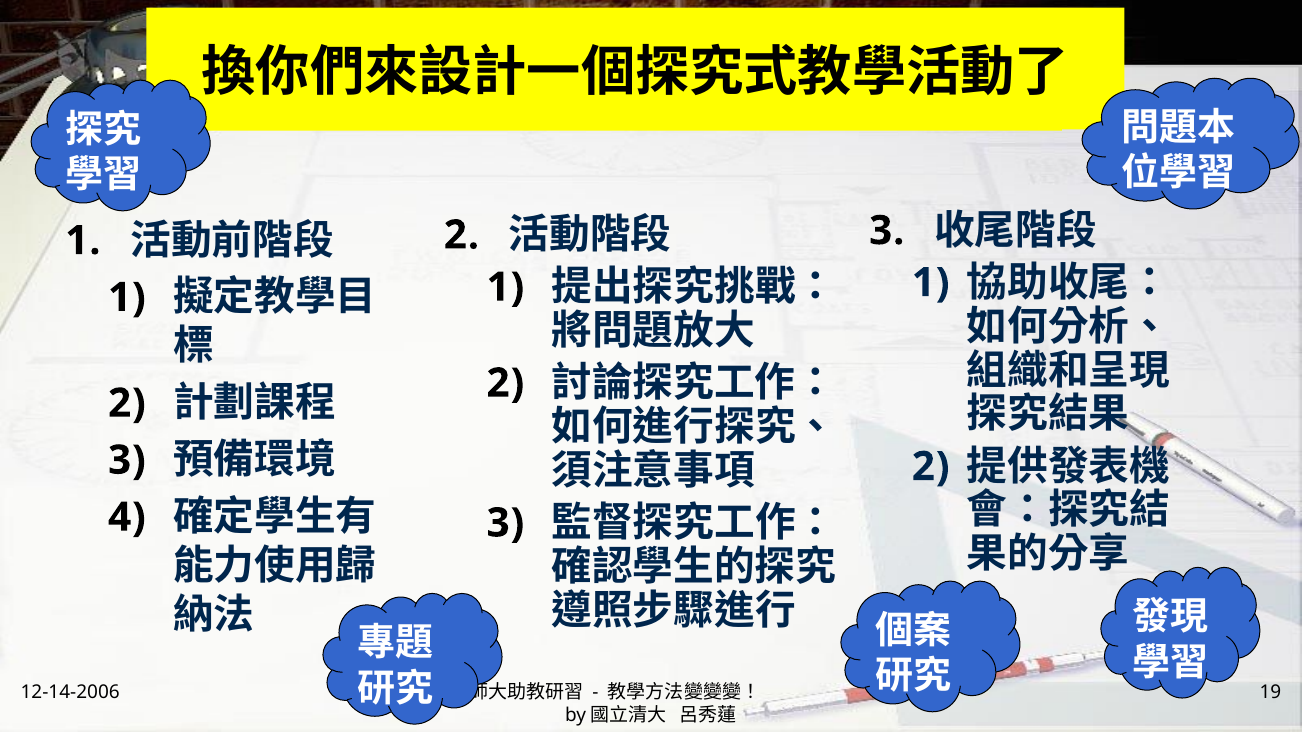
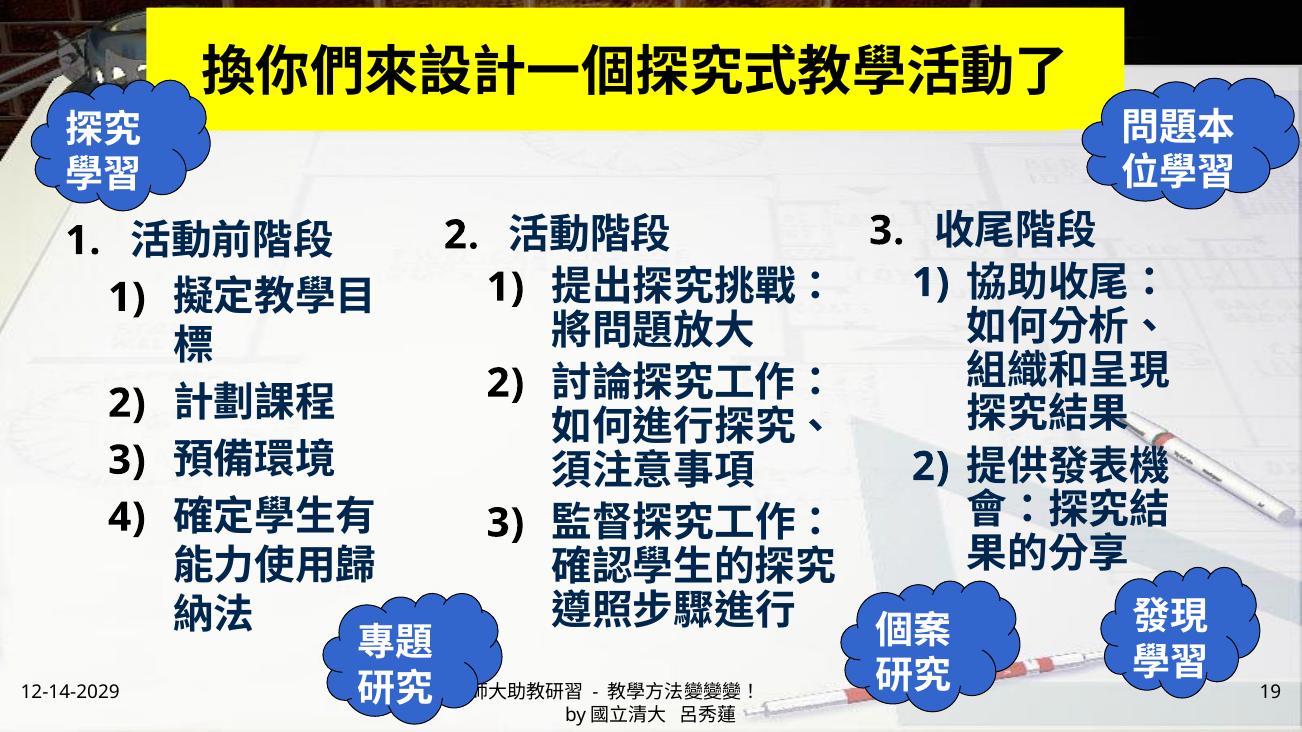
12-14-2006: 12-14-2006 -> 12-14-2029 (70, 693)
